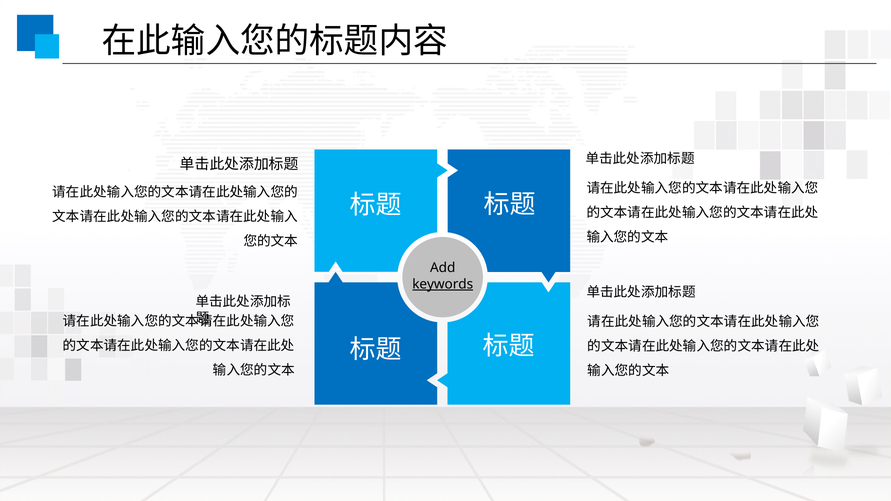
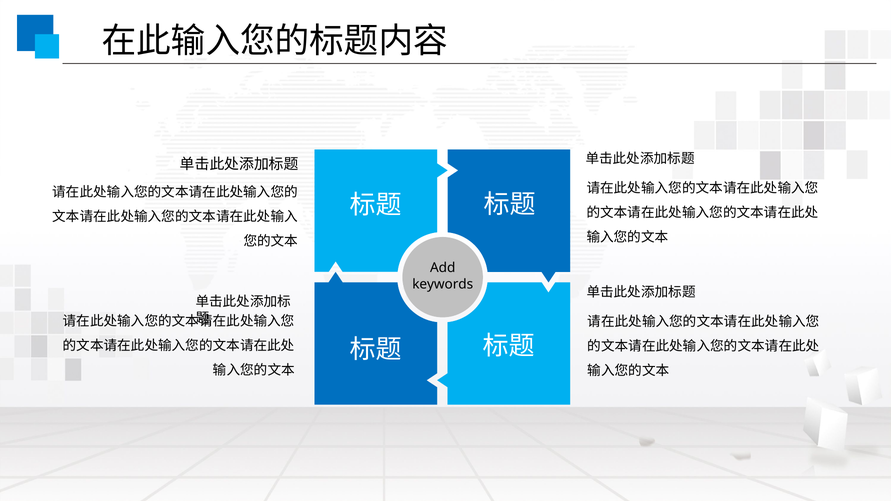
keywords underline: present -> none (443, 284)
